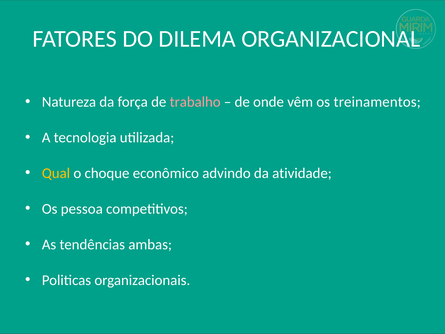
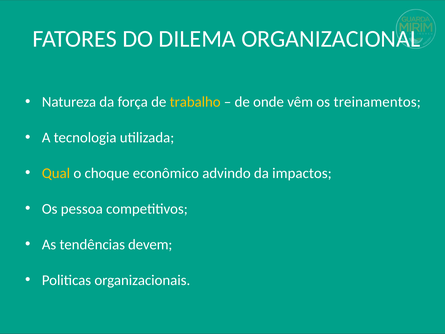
trabalho colour: pink -> yellow (195, 102)
atividade: atividade -> impactos (302, 173)
ambas: ambas -> devem (150, 244)
